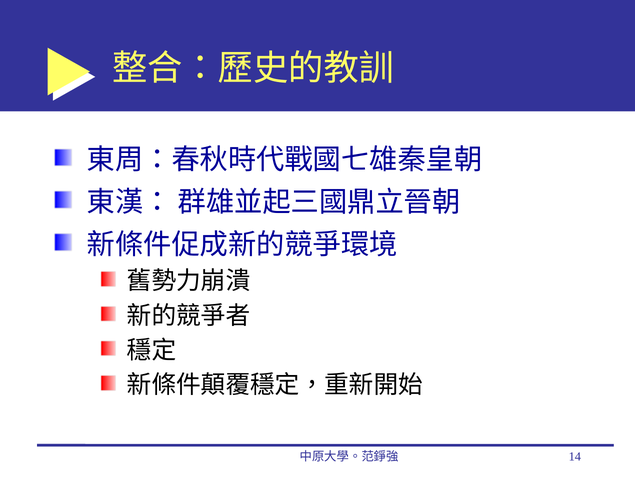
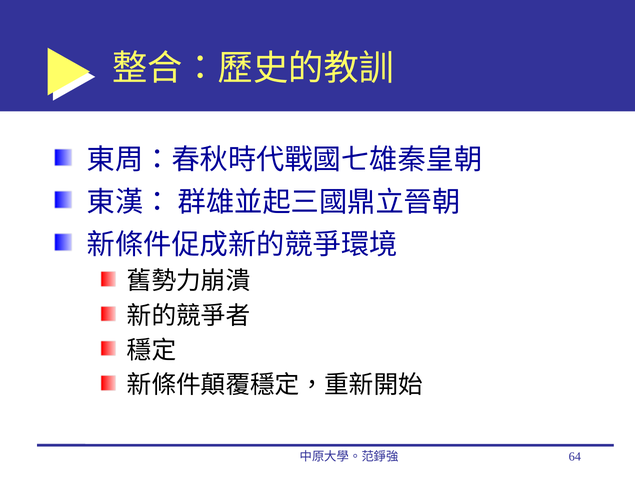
14: 14 -> 64 (575, 456)
